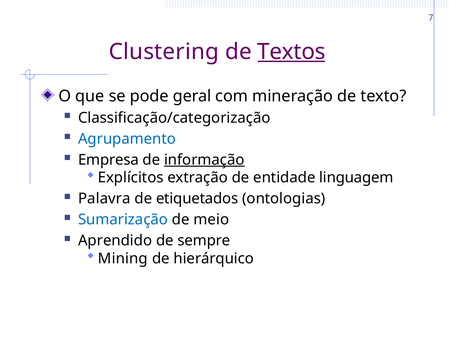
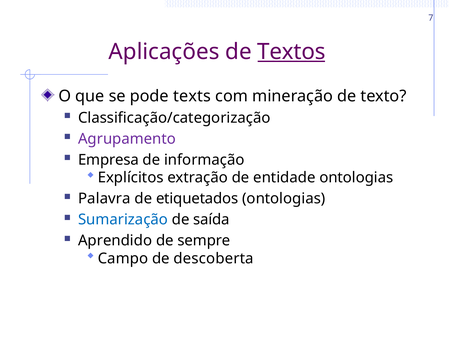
Clustering: Clustering -> Aplicações (164, 52)
geral: geral -> texts (192, 96)
Agrupamento colour: blue -> purple (127, 139)
informação underline: present -> none (204, 160)
entidade linguagem: linguagem -> ontologias (356, 178)
meio: meio -> saída (211, 219)
Mining: Mining -> Campo (123, 258)
hierárquico: hierárquico -> descoberta (214, 258)
